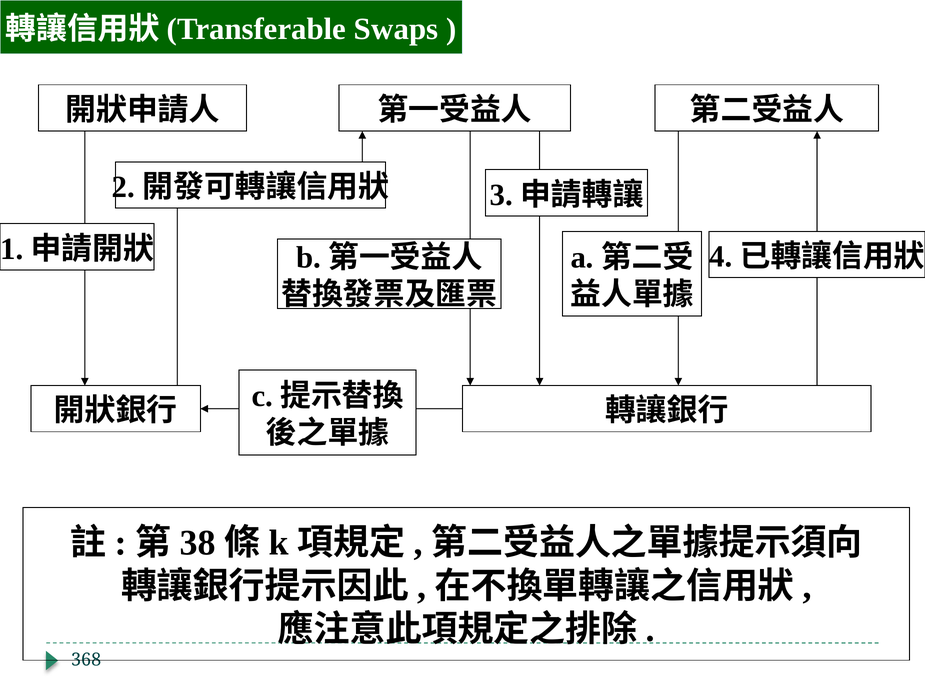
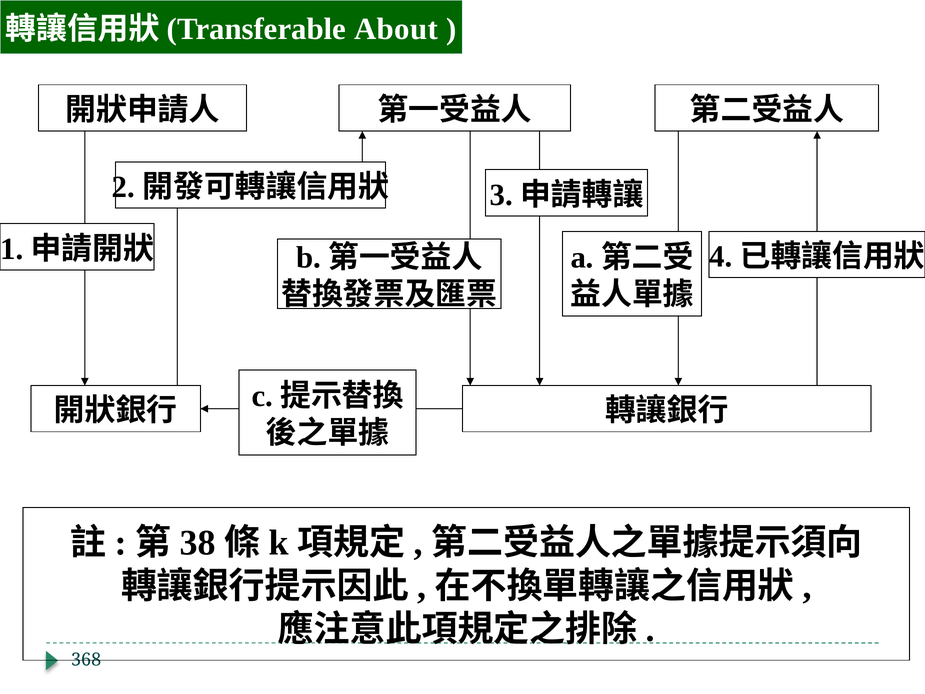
Swaps: Swaps -> About (396, 29)
